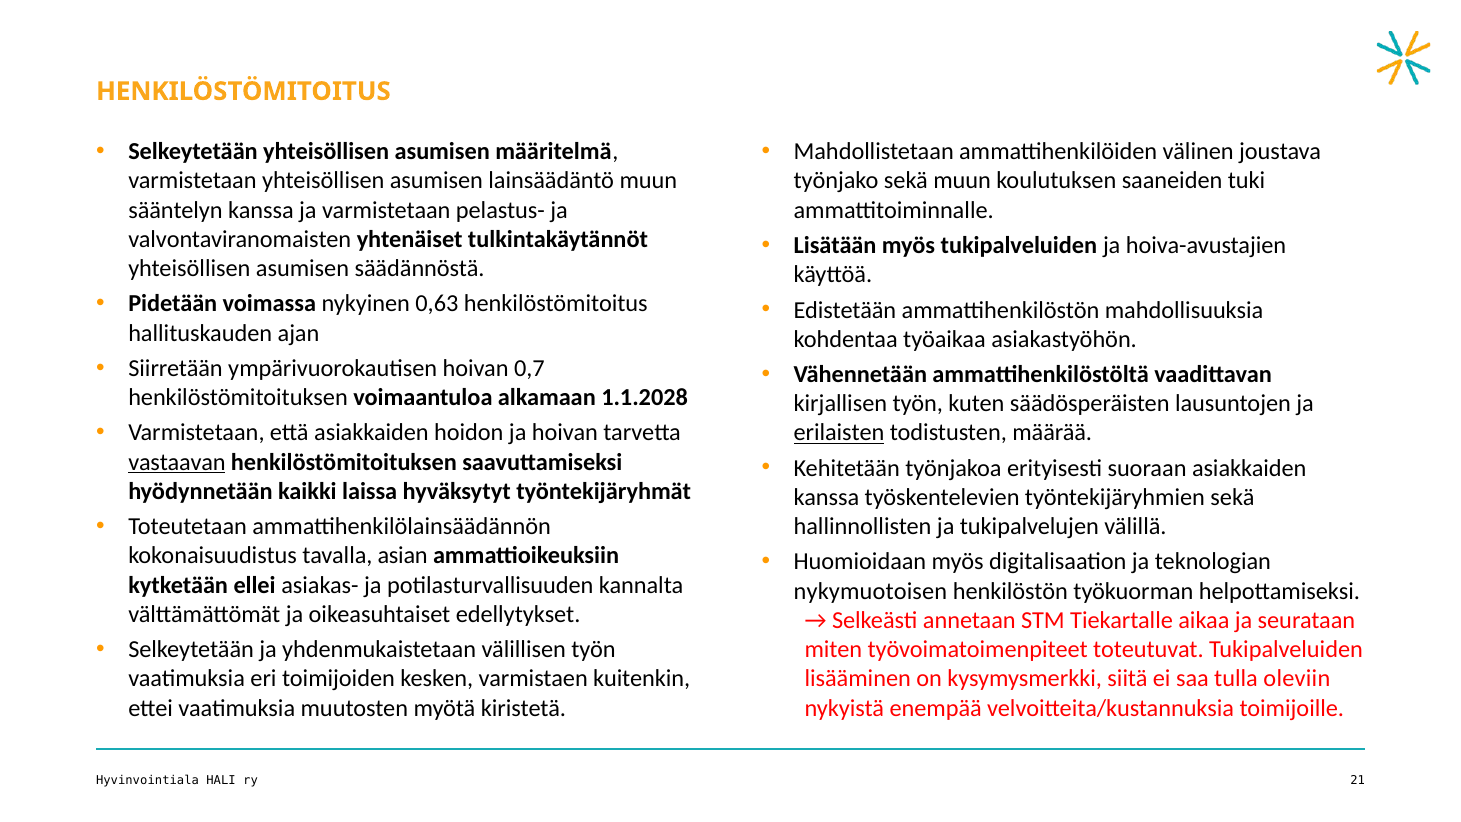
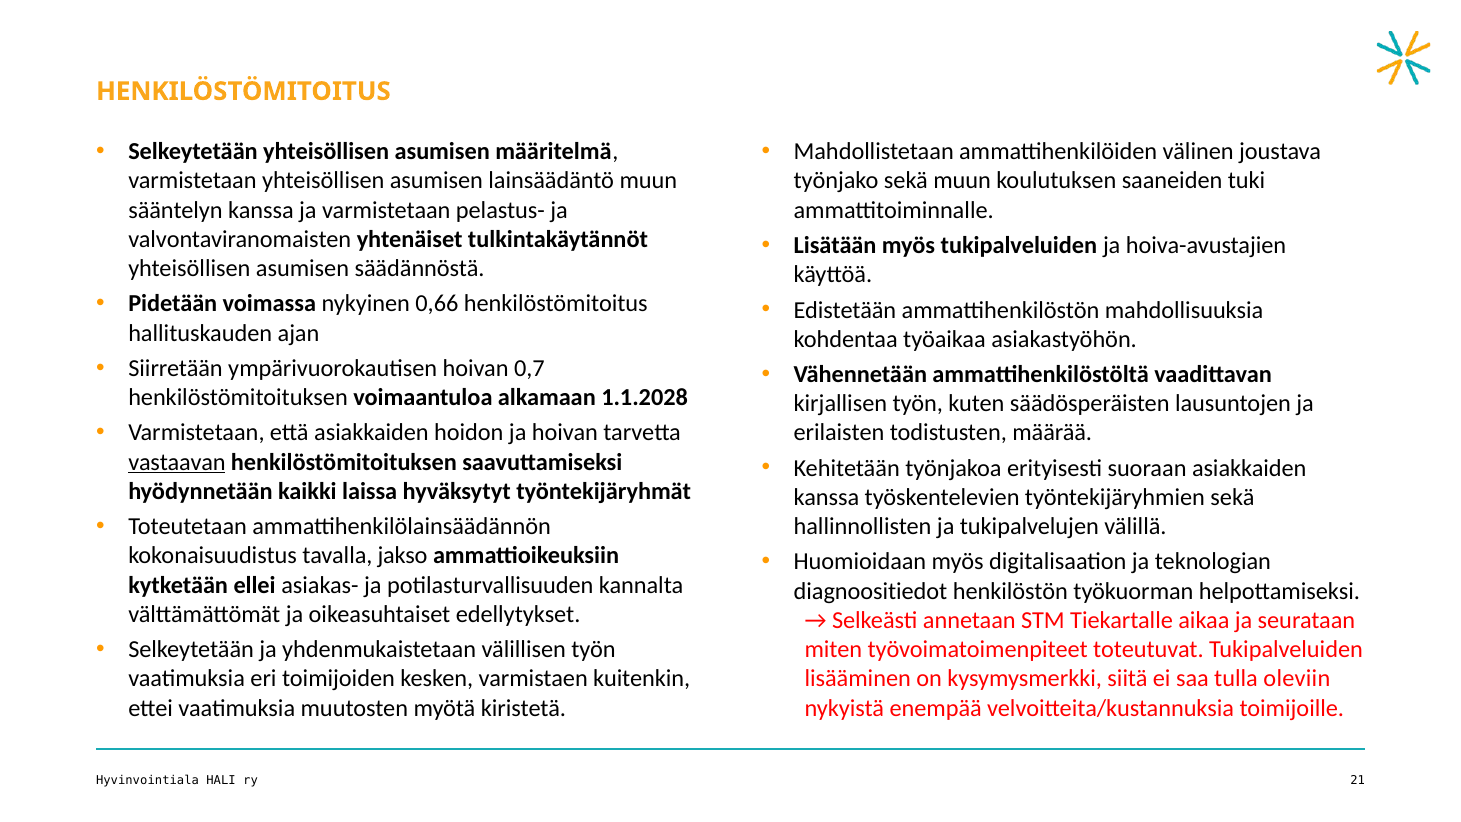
0,63: 0,63 -> 0,66 (437, 304)
erilaisten underline: present -> none (839, 433)
asian: asian -> jakso (403, 556)
nykymuotoisen: nykymuotoisen -> diagnoositiedot (871, 591)
